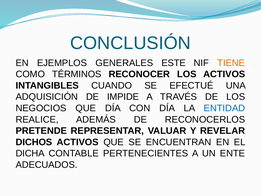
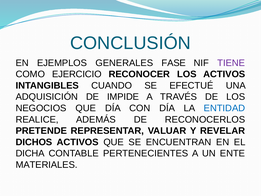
ESTE: ESTE -> FASE (174, 63)
TIENE colour: orange -> purple (231, 63)
TÉRMINOS: TÉRMINOS -> EJERCICIO (77, 74)
ADECUADOS: ADECUADOS -> MATERIALES (47, 165)
